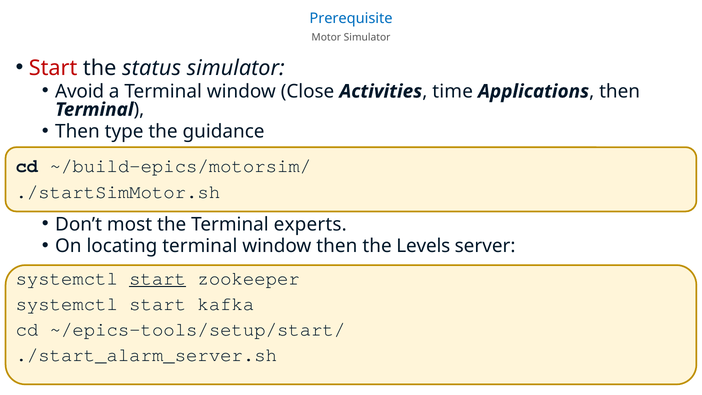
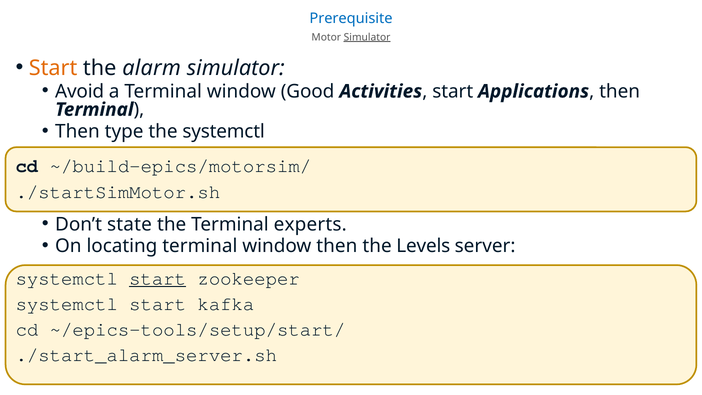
Simulator underline: none -> present (367, 37)
Start colour: red -> orange (53, 68)
status: status -> alarm (152, 68)
Close: Close -> Good (308, 91)
time: time -> start (453, 91)
the guidance: guidance -> systemctl (224, 131)
most: most -> state (129, 224)
